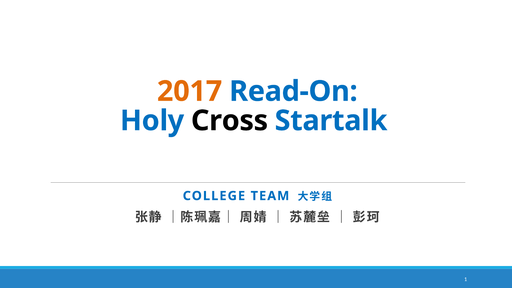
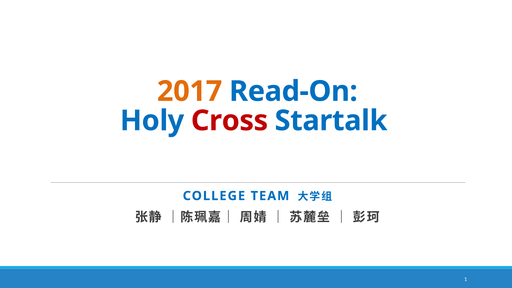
Cross colour: black -> red (230, 121)
